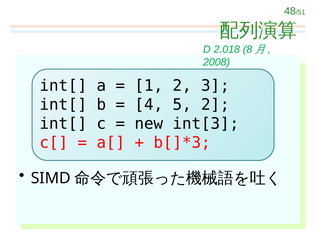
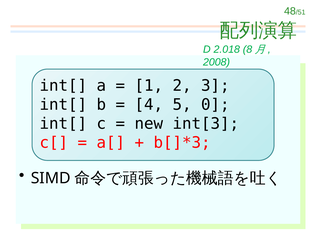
5 2: 2 -> 0 (215, 105)
